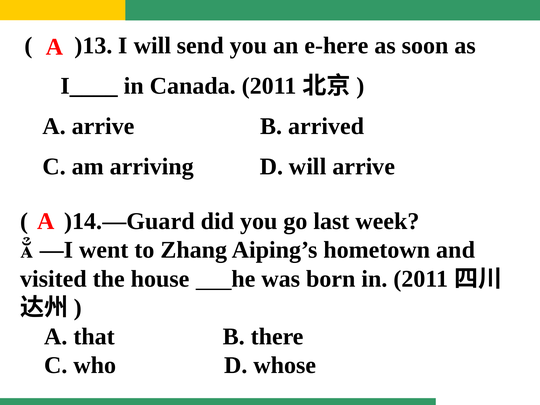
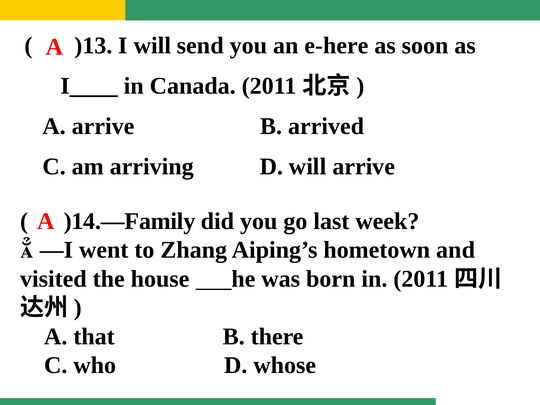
)14.—Guard: )14.—Guard -> )14.—Family (130, 221)
